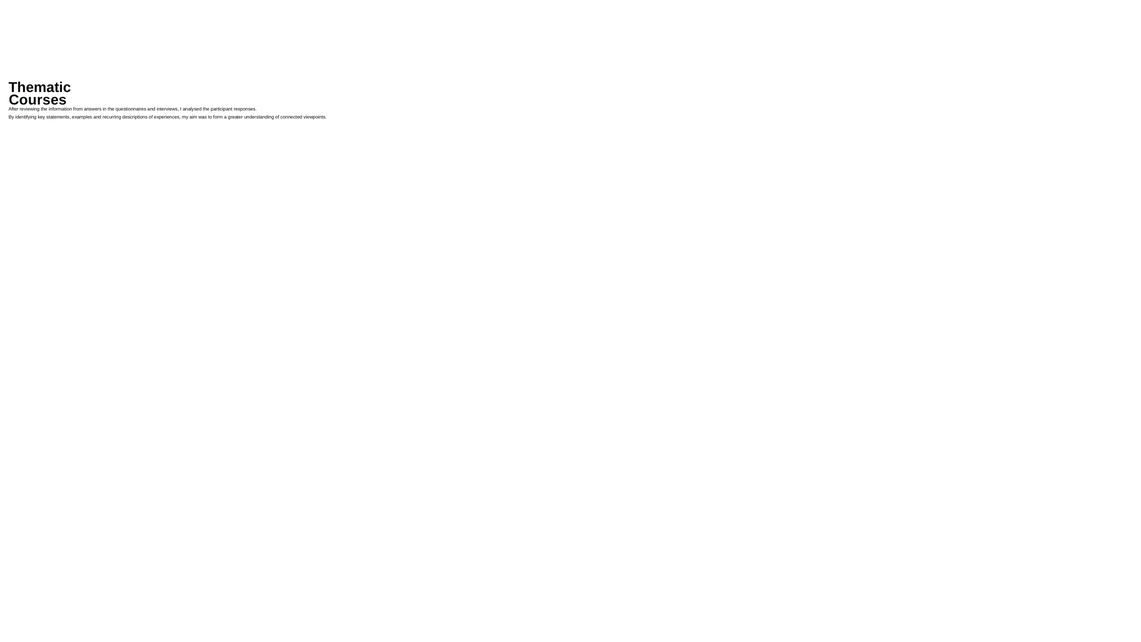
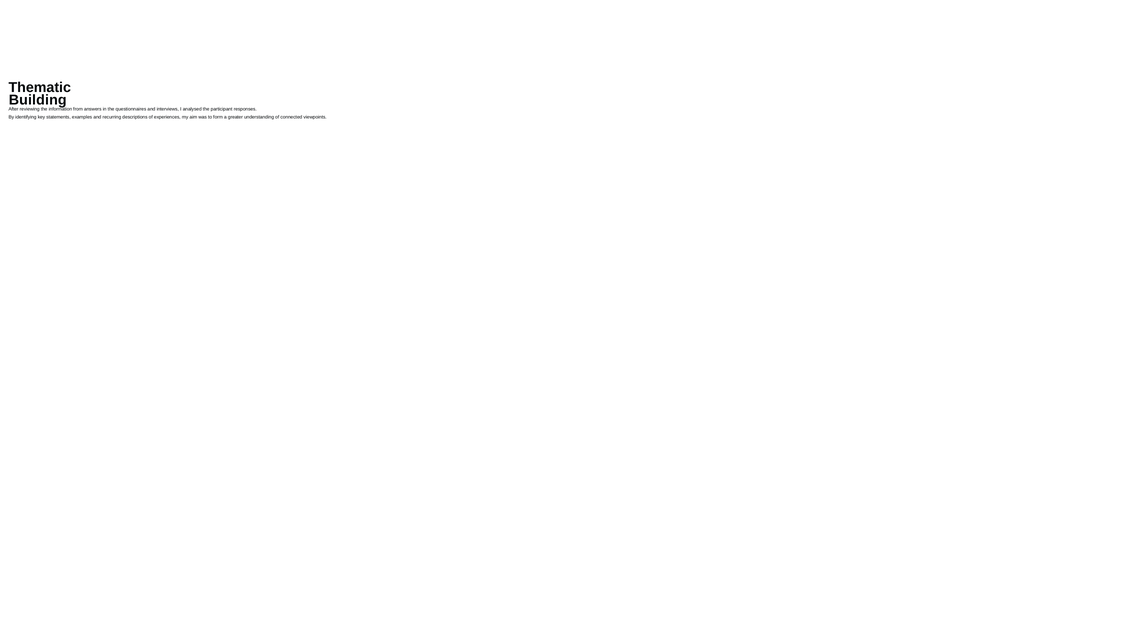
Courses: Courses -> Building (38, 100)
